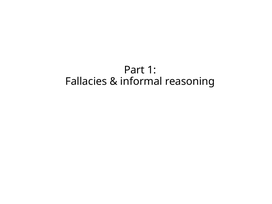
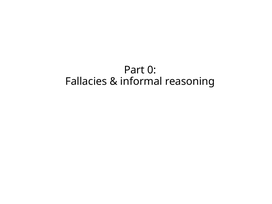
1: 1 -> 0 (152, 70)
